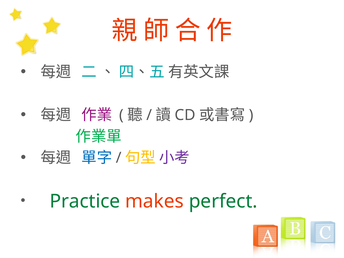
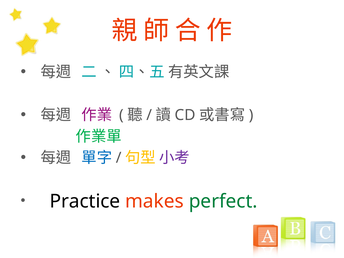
Practice colour: green -> black (85, 201)
